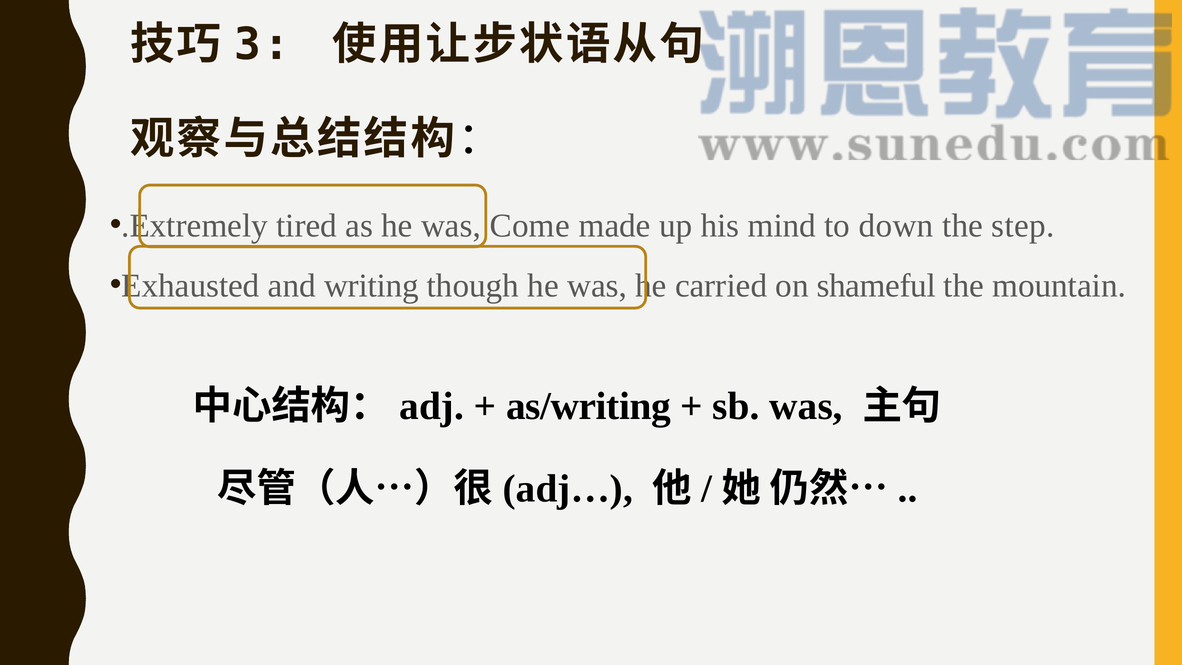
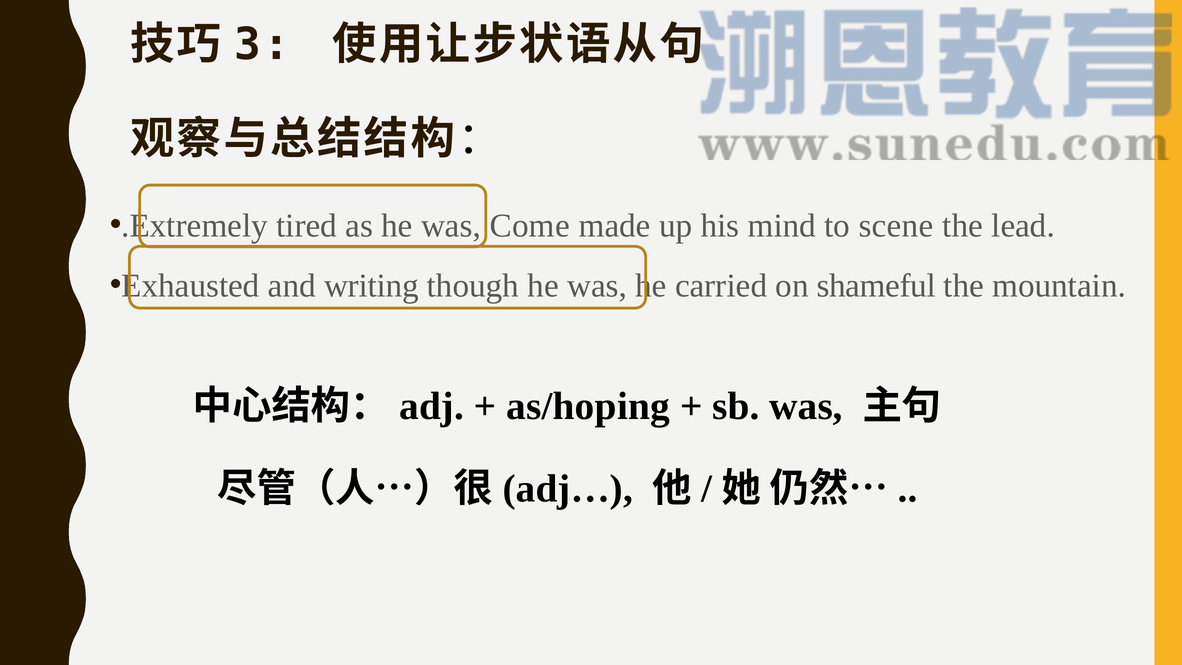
down: down -> scene (896, 226)
step: step -> lead (1023, 226)
as/writing: as/writing -> as/hoping (588, 406)
